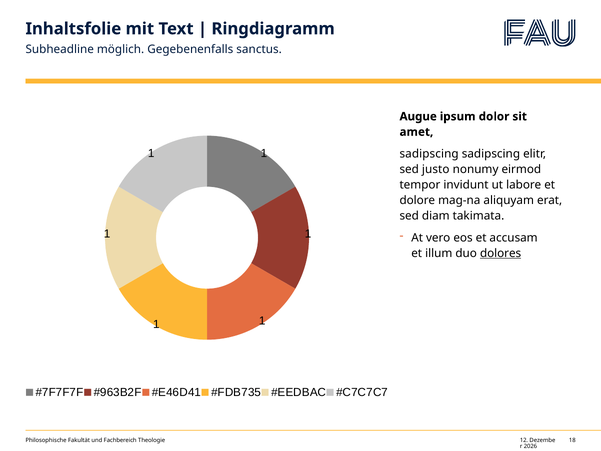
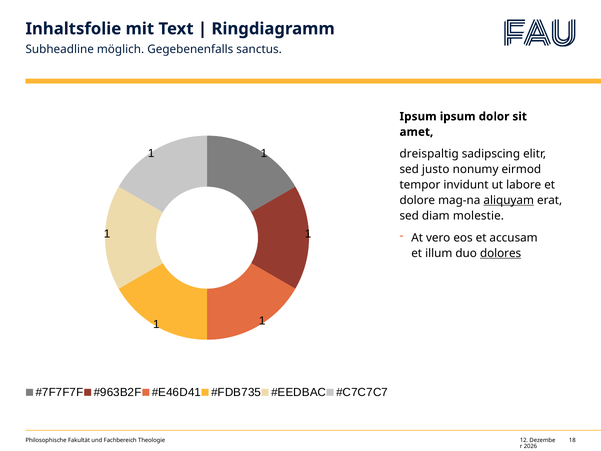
Augue: Augue -> Ipsum (418, 116)
sadipscing: sadipscing -> dreispaltig (429, 154)
aliquyam underline: none -> present (509, 200)
takimata: takimata -> molestie (478, 216)
